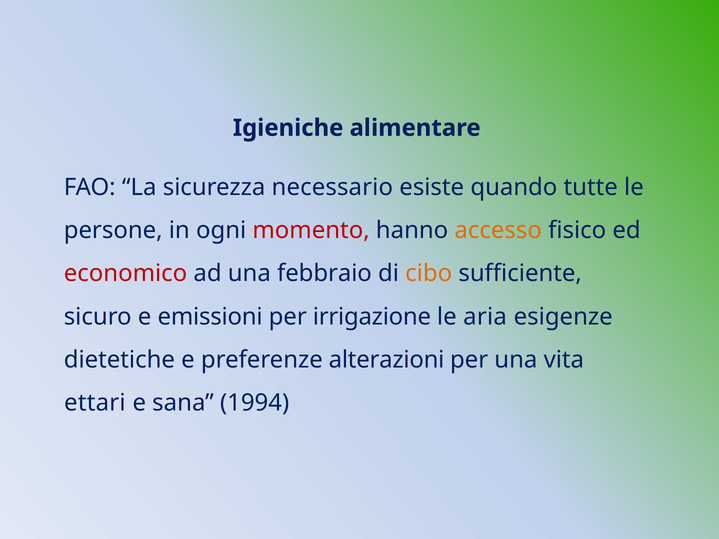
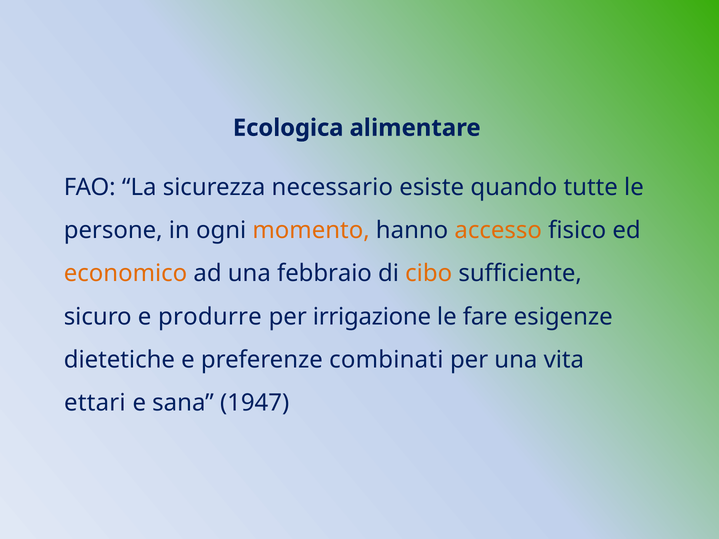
Igieniche: Igieniche -> Ecologica (288, 128)
momento colour: red -> orange (311, 230)
economico colour: red -> orange (126, 274)
emissioni: emissioni -> produrre (210, 317)
aria: aria -> fare (485, 317)
alterazioni: alterazioni -> combinati (386, 360)
1994: 1994 -> 1947 (255, 403)
